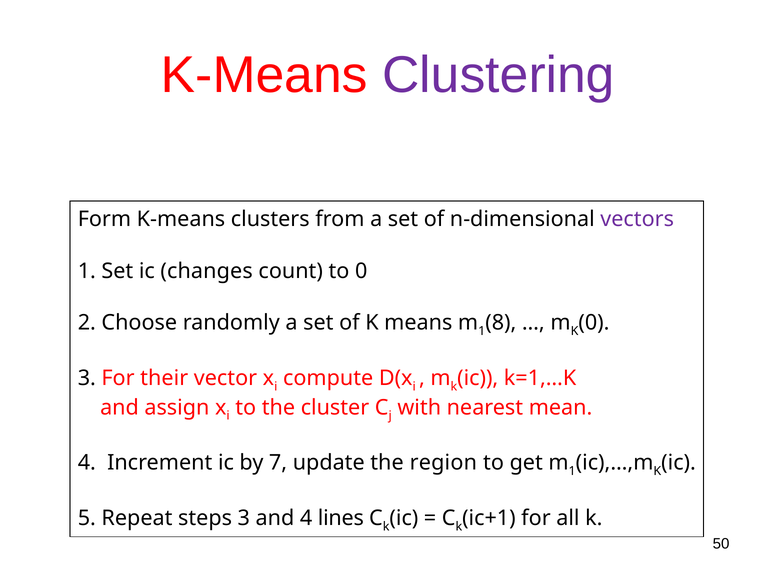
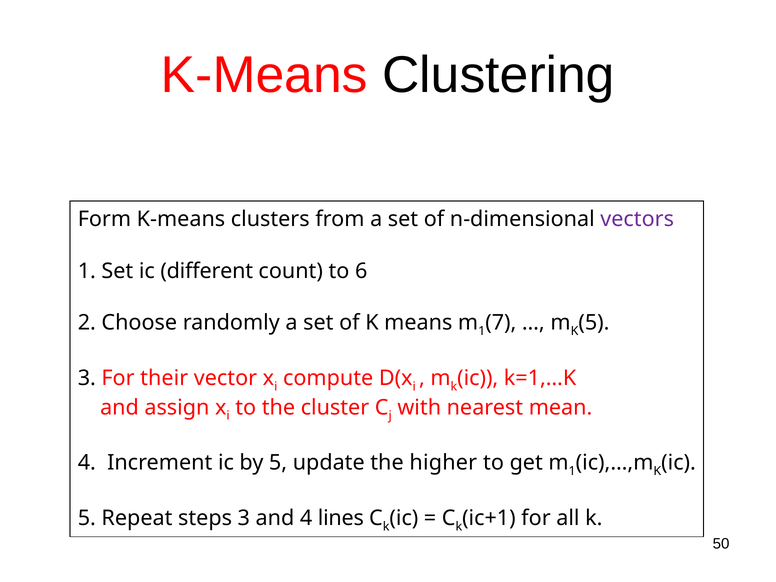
Clustering colour: purple -> black (498, 75)
changes: changes -> different (207, 271)
to 0: 0 -> 6 (361, 271)
8: 8 -> 7 (501, 323)
K 0: 0 -> 5 (594, 323)
by 7: 7 -> 5 (278, 463)
region: region -> higher (443, 463)
